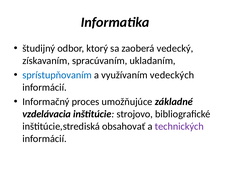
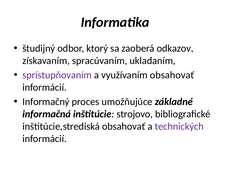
vedecký: vedecký -> odkazov (175, 48)
sprístupňovaním colour: blue -> purple (57, 75)
využívaním vedeckých: vedeckých -> obsahovať (172, 75)
vzdelávacia: vzdelávacia -> informačná (47, 114)
